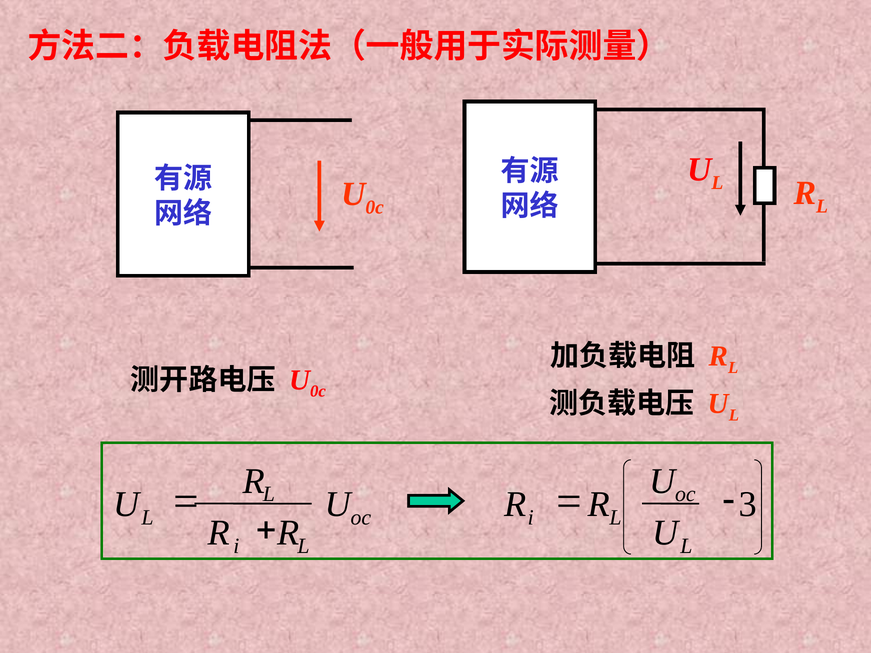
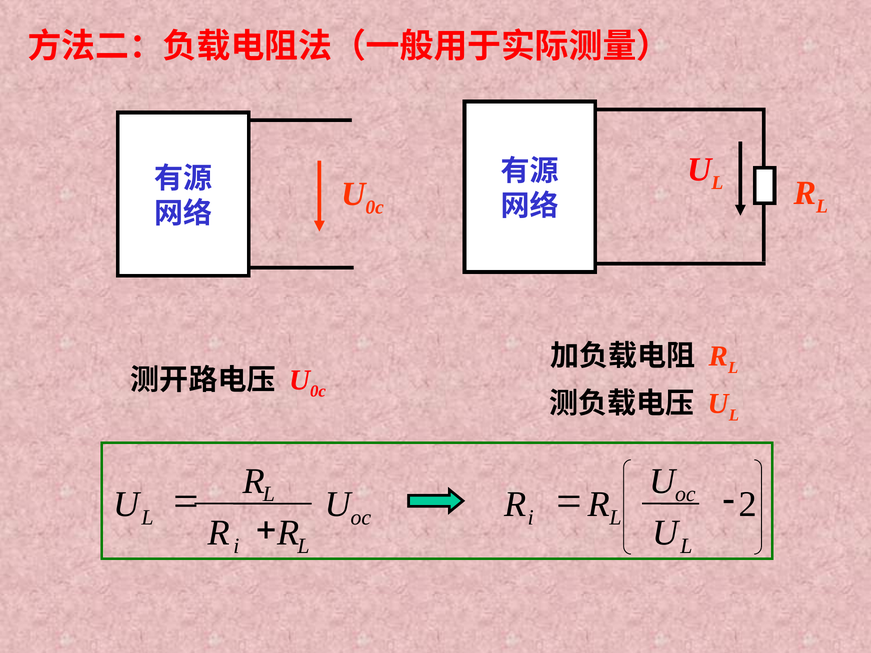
3: 3 -> 2 (748, 504)
